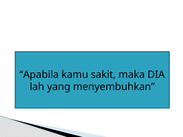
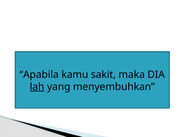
lah underline: none -> present (37, 87)
